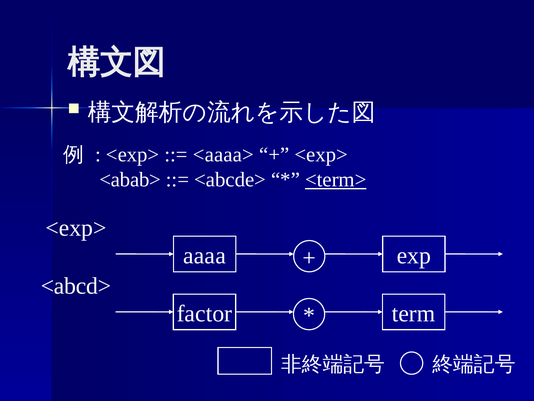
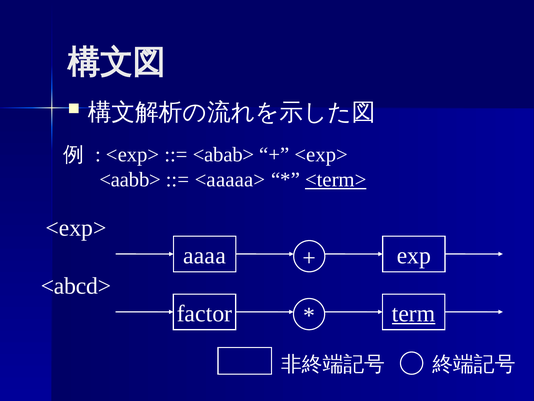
<aaaa>: <aaaa> -> <abab> (224, 154)
<abab>: <abab> -> <aabb> (130, 179)
<abcde>: <abcde> -> <aaaaa> (230, 179)
term underline: none -> present (414, 313)
